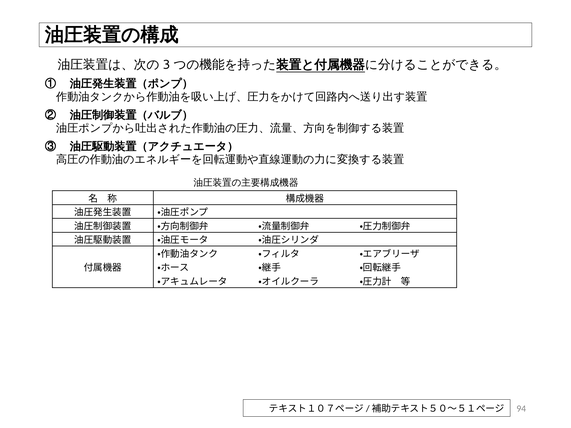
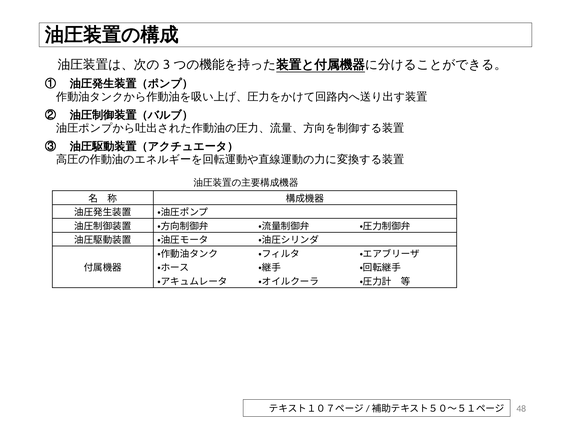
94: 94 -> 48 (521, 409)
